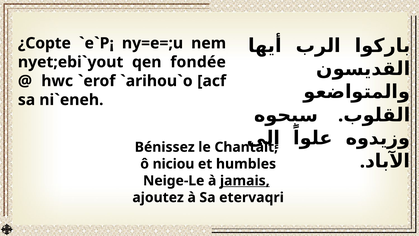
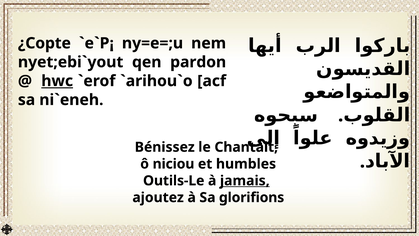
fondée: fondée -> pardon (198, 62)
hwc underline: none -> present (57, 81)
Neige-Le: Neige-Le -> Outils-Le (174, 180)
etervaqri: etervaqri -> glorifions (252, 197)
